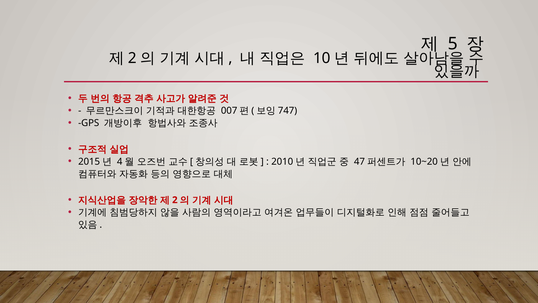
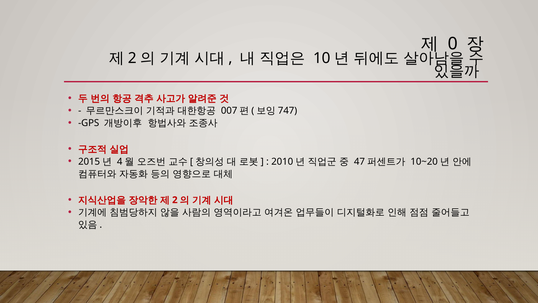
5: 5 -> 0 (453, 44)
